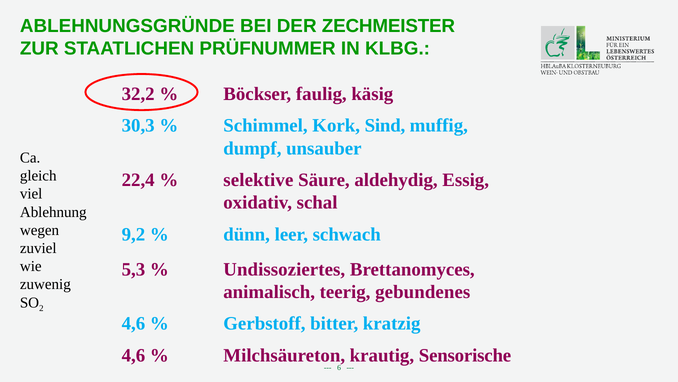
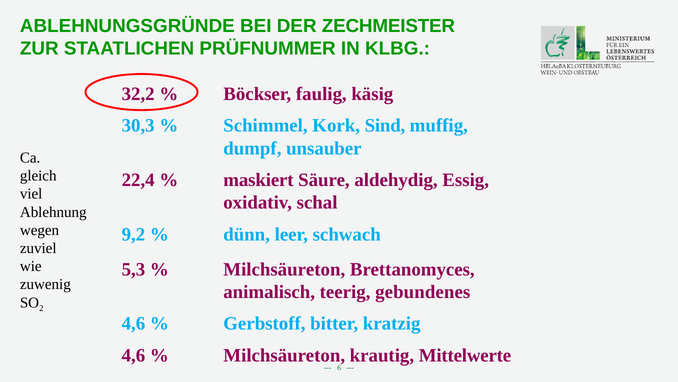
selektive: selektive -> maskiert (258, 180)
Undissoziertes: Undissoziertes -> Milchsäureton (284, 269)
Sensorische: Sensorische -> Mittelwerte (465, 355)
